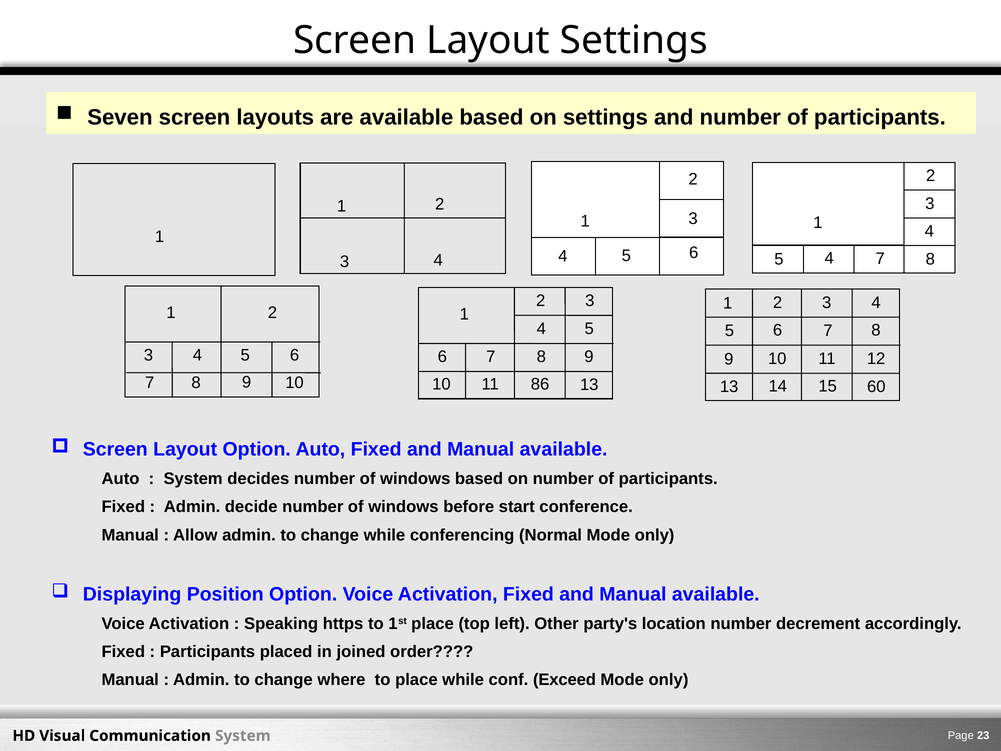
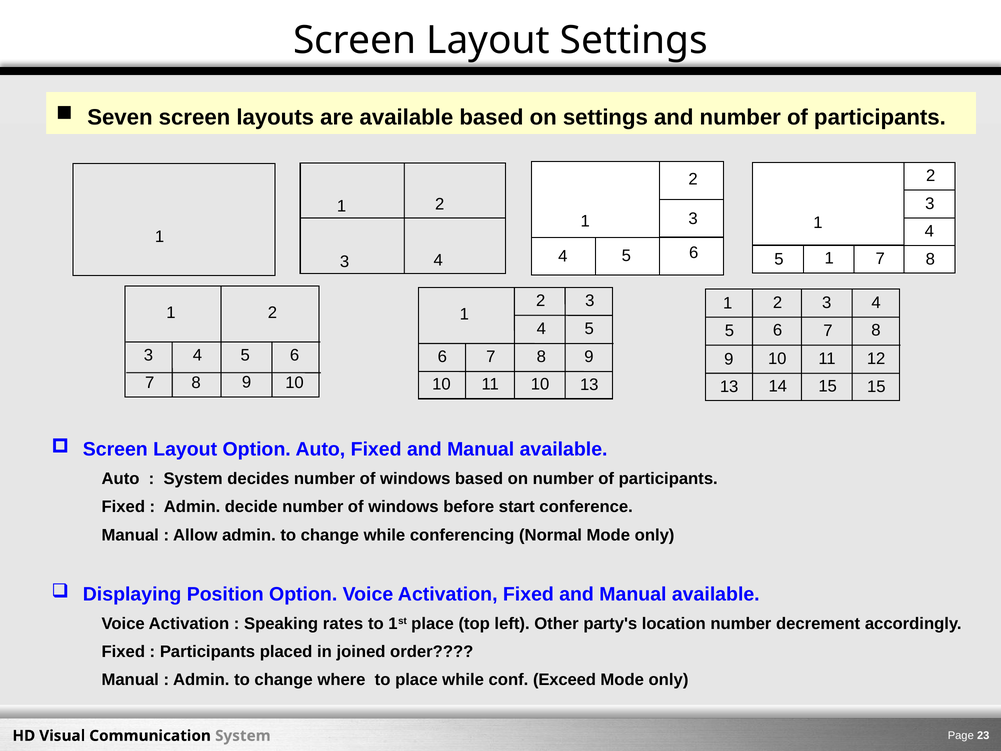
5 4: 4 -> 1 (829, 258)
11 86: 86 -> 10 (540, 384)
15 60: 60 -> 15 (876, 387)
https: https -> rates (343, 624)
